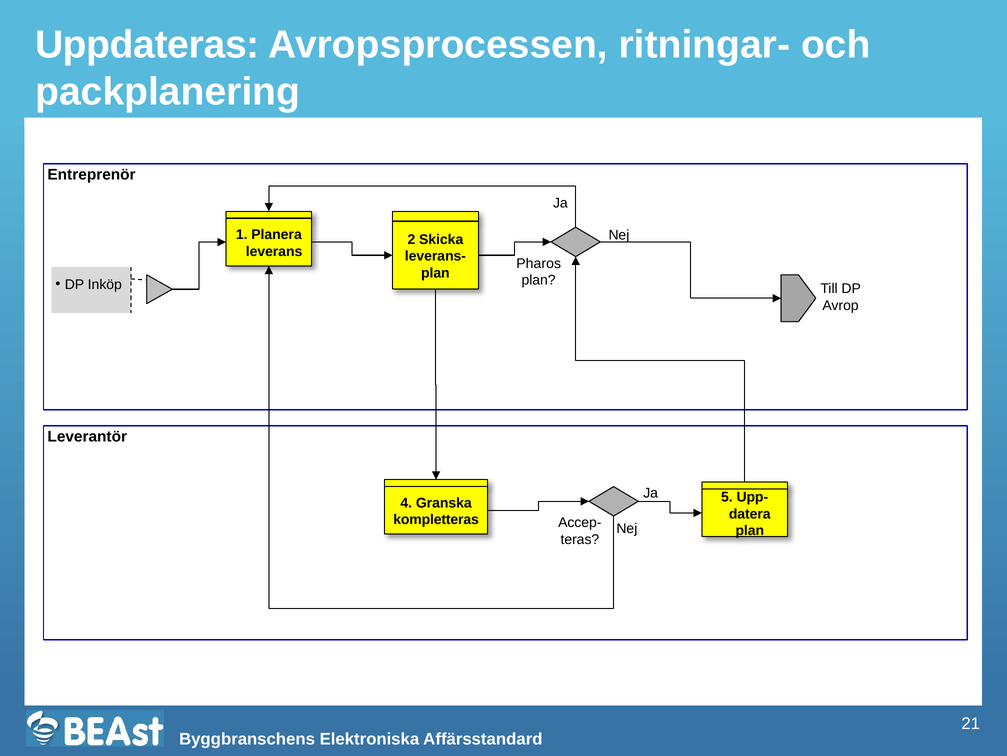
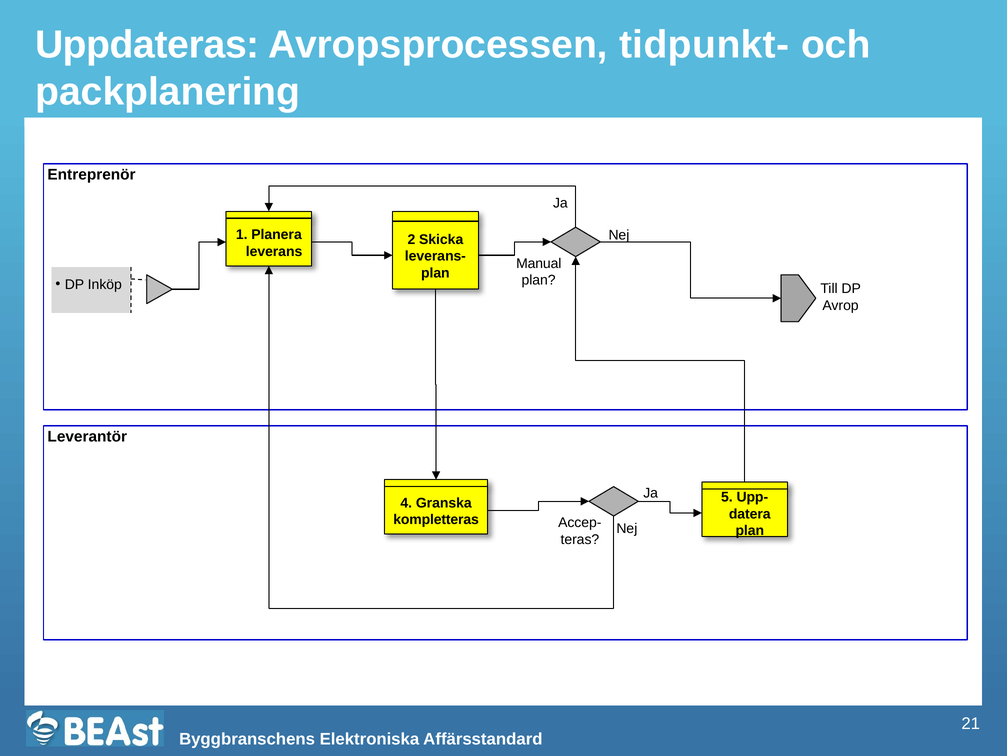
ritningar-: ritningar- -> tidpunkt- (704, 45)
Pharos: Pharos -> Manual (539, 263)
